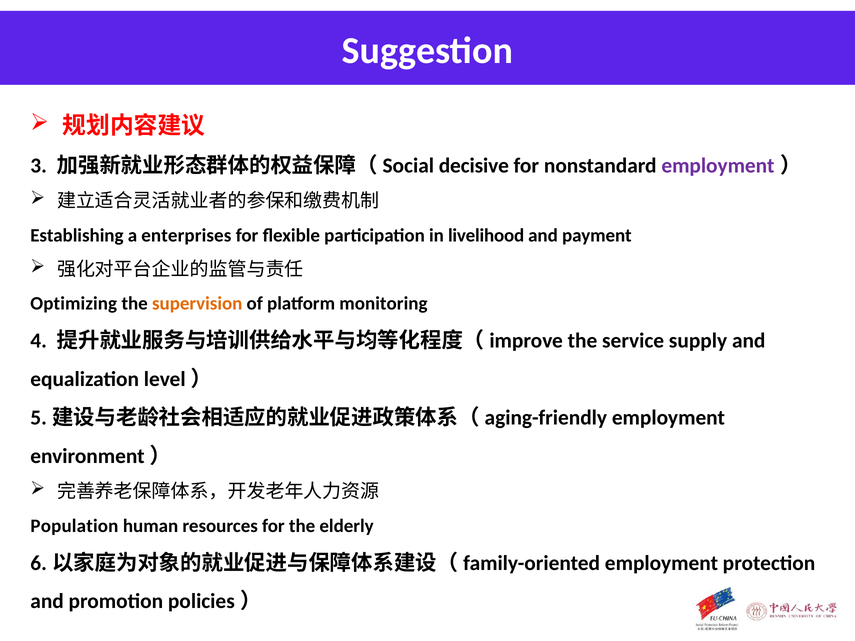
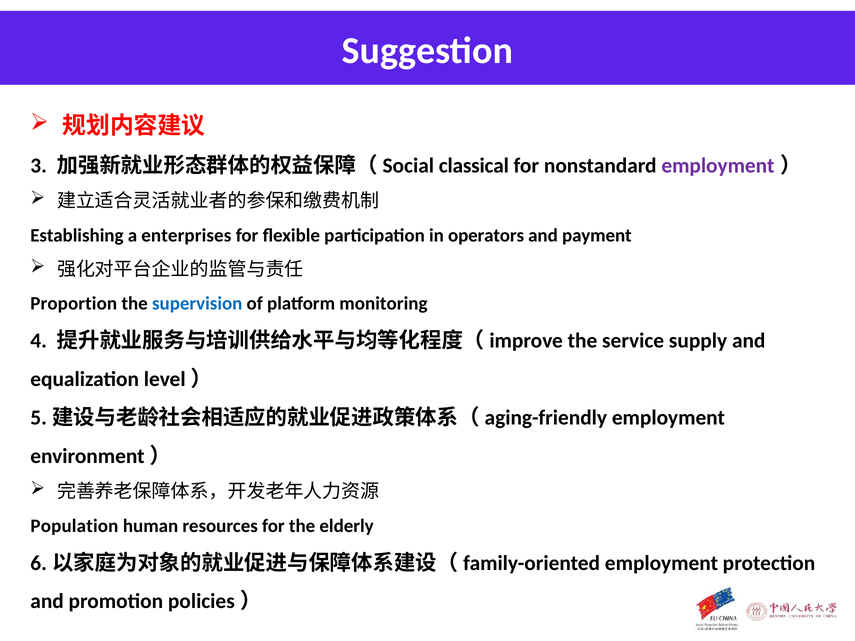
decisive: decisive -> classical (474, 166)
livelihood: livelihood -> operators (486, 235)
Optimizing: Optimizing -> Proportion (74, 304)
supervision colour: orange -> blue (197, 304)
